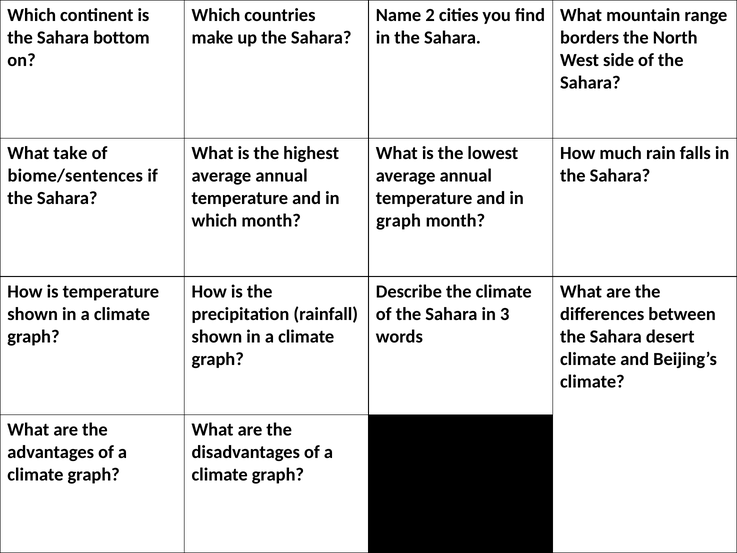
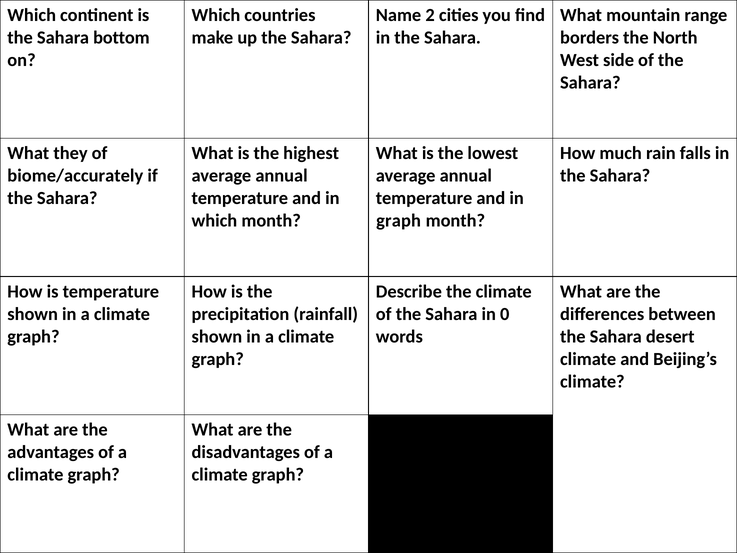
take: take -> they (71, 153)
biome/sentences: biome/sentences -> biome/accurately (75, 176)
3: 3 -> 0 (505, 314)
